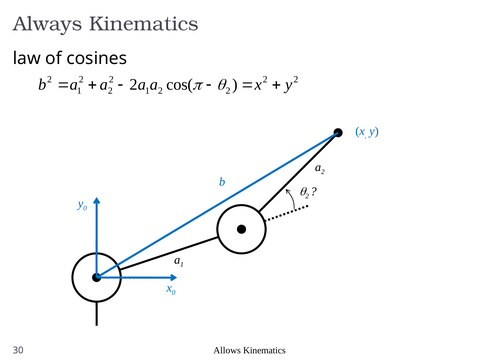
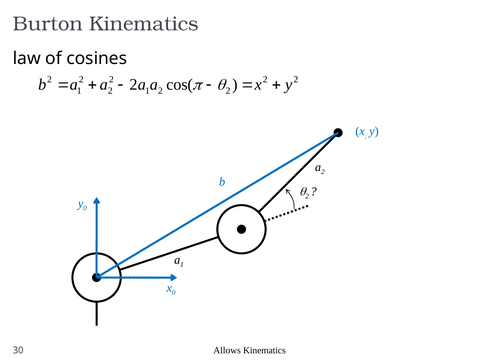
Always: Always -> Burton (48, 24)
